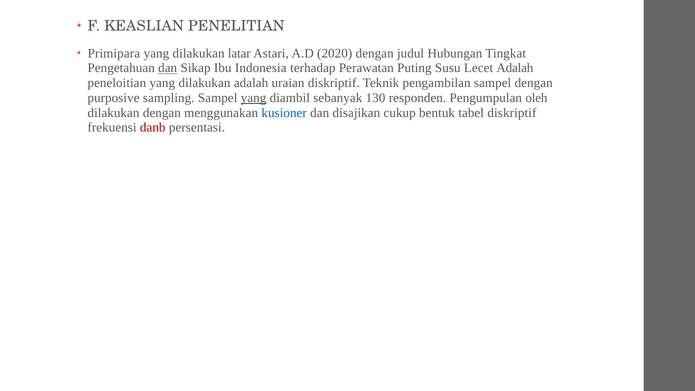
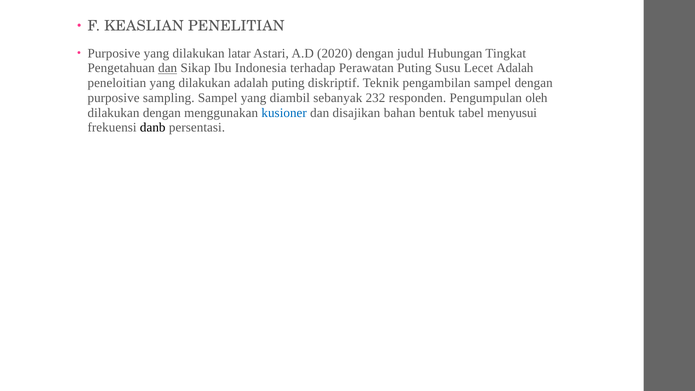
Primipara: Primipara -> Purposive (114, 53)
adalah uraian: uraian -> puting (288, 83)
yang underline: present -> none (254, 98)
130: 130 -> 232 (375, 98)
cukup: cukup -> bahan (400, 113)
tabel diskriptif: diskriptif -> menyusui (512, 113)
danb colour: red -> black (153, 128)
